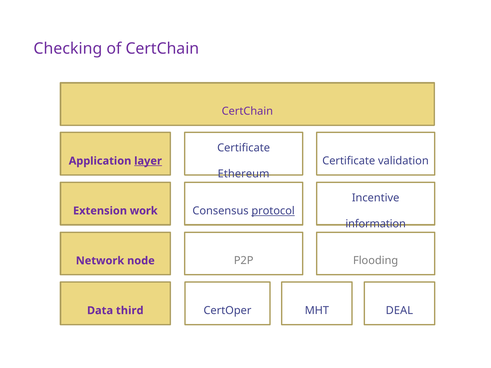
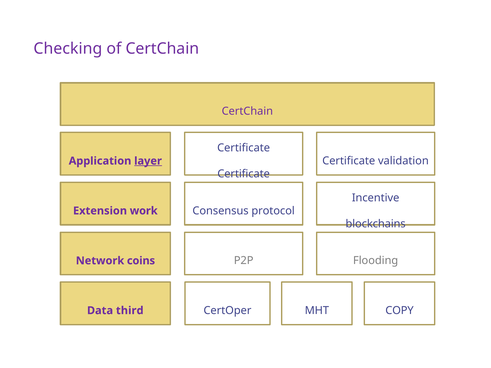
Ethereum: Ethereum -> Certificate (244, 174)
protocol underline: present -> none (273, 211)
information: information -> blockchains (376, 224)
node: node -> coins (141, 261)
DEAL: DEAL -> COPY (400, 311)
